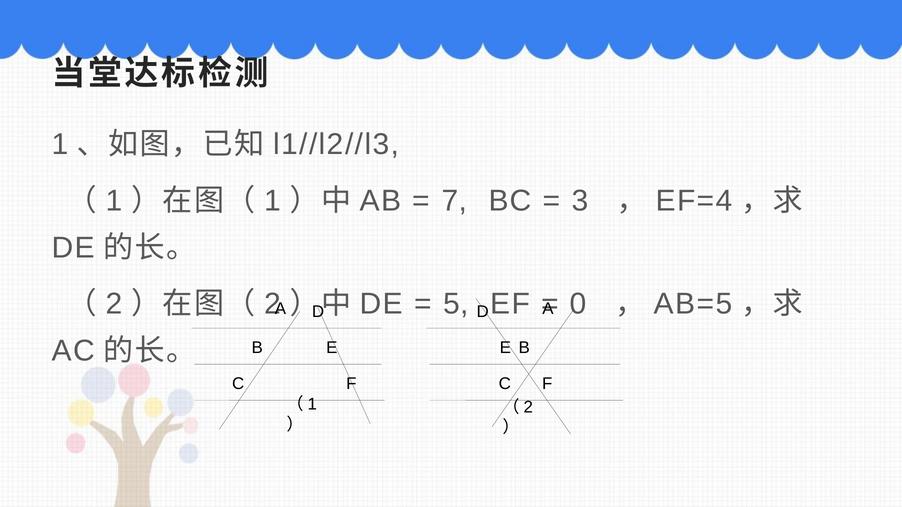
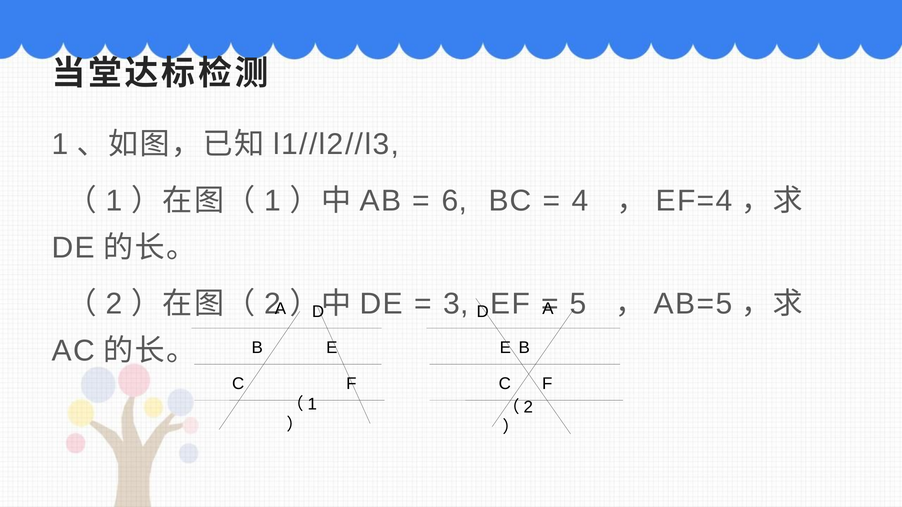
7: 7 -> 6 (454, 201)
3: 3 -> 4 (580, 201)
5: 5 -> 3 (456, 304)
0: 0 -> 5 (578, 304)
